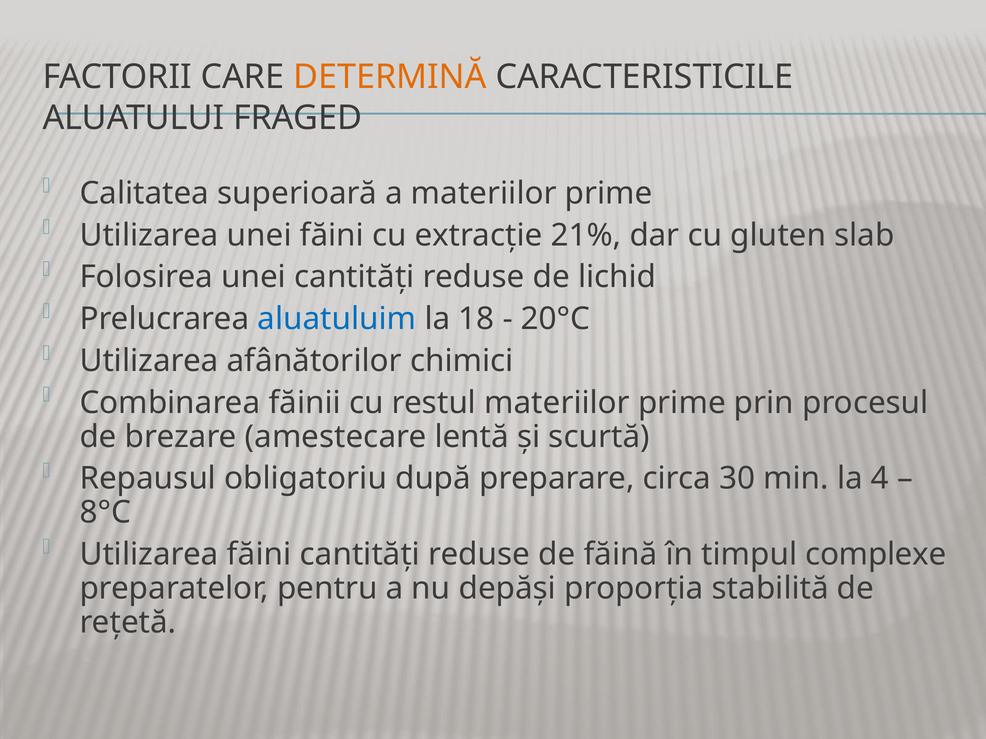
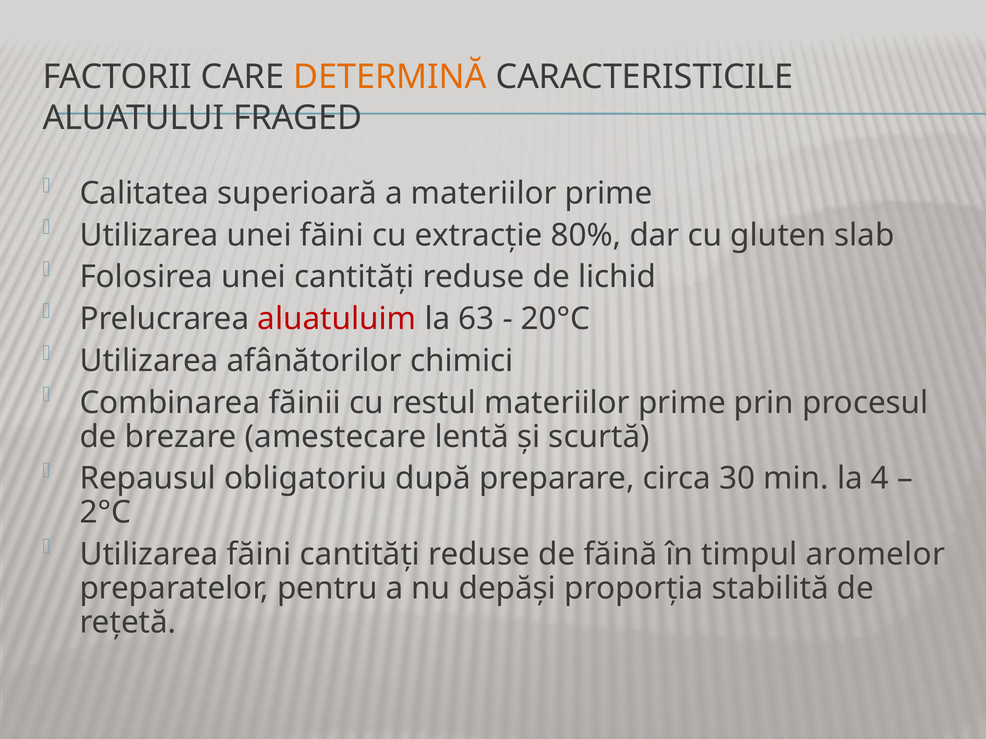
21%: 21% -> 80% (586, 235)
aluatuluim colour: blue -> red (337, 319)
18: 18 -> 63 (476, 319)
8°C: 8°C -> 2°C (105, 513)
complexe: complexe -> aromelor (876, 555)
